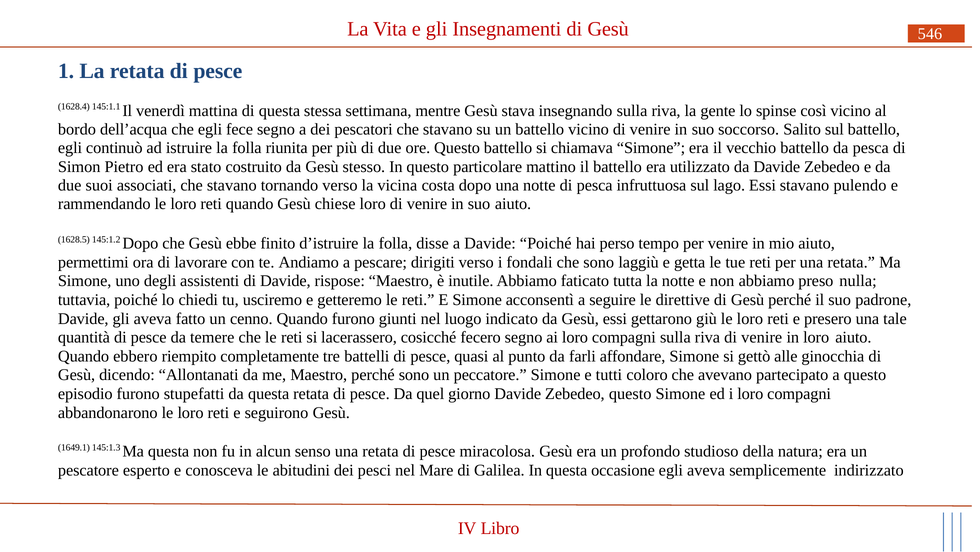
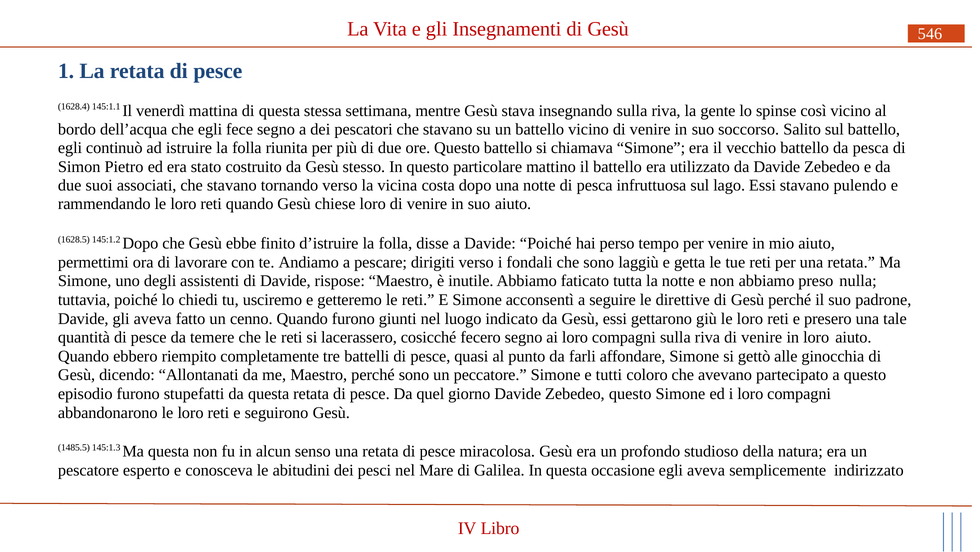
1649.1: 1649.1 -> 1485.5 (74, 447)
